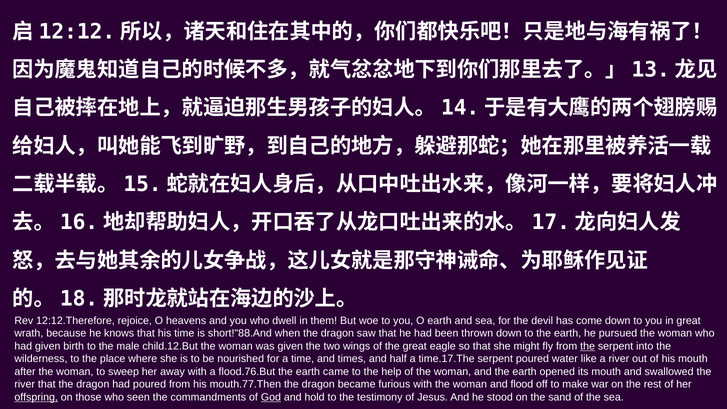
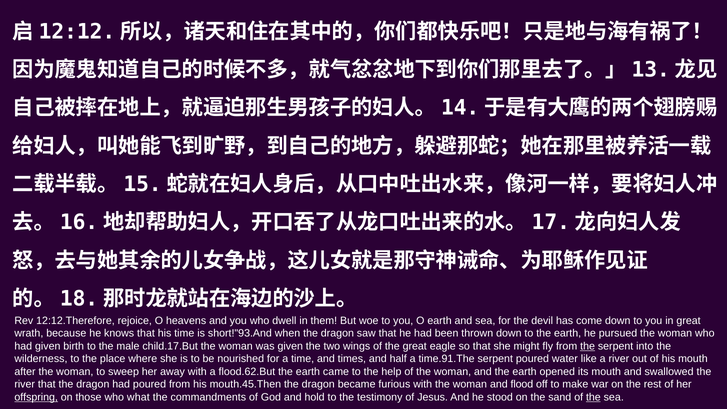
short!"88.And: short!"88.And -> short!"93.And (240, 333)
child.12.But: child.12.But -> child.17.But (170, 346)
time.17.The: time.17.The -> time.91.The (447, 359)
flood.76.But: flood.76.But -> flood.62.But (247, 372)
mouth.77.Then: mouth.77.Then -> mouth.45.Then (245, 384)
seen: seen -> what (138, 397)
God underline: present -> none (271, 397)
the underline: none -> present (593, 397)
